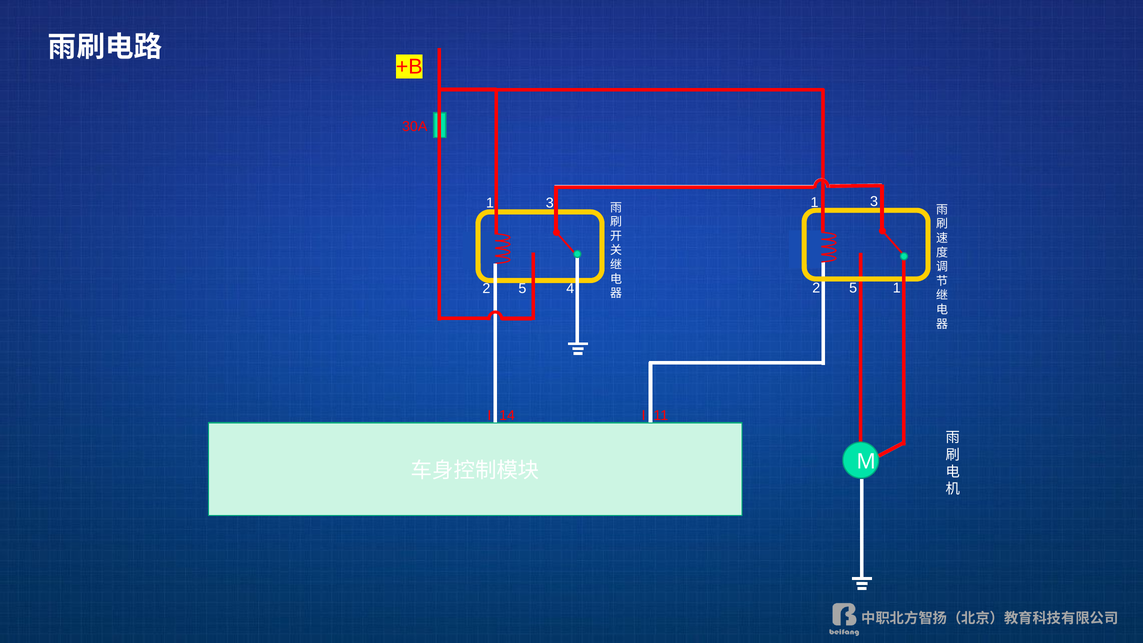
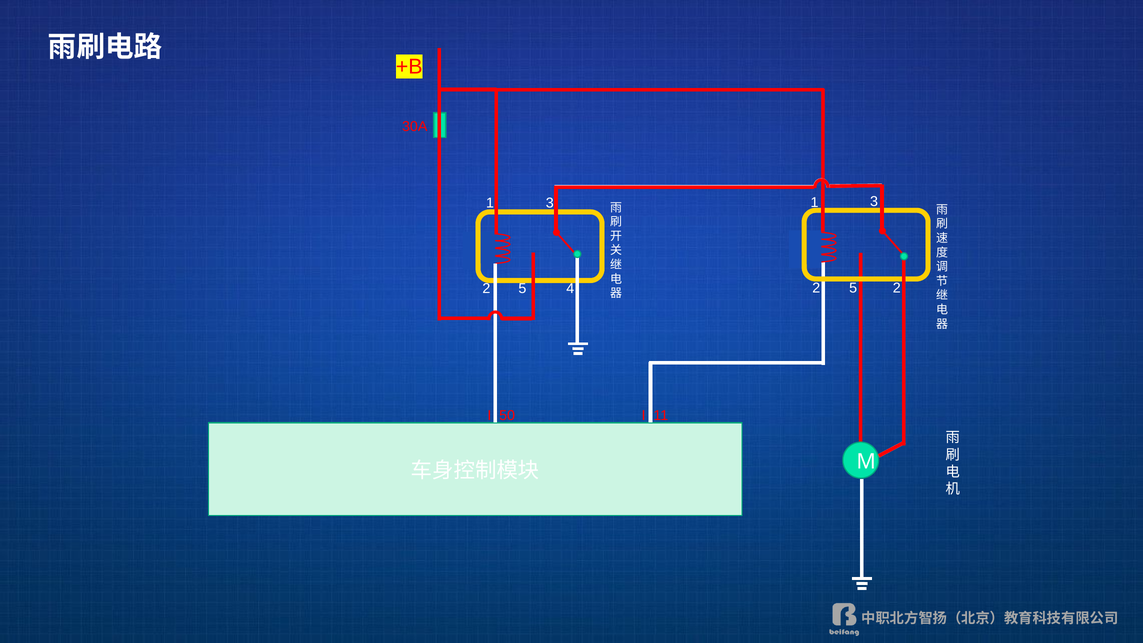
2 1: 1 -> 2 (897, 288)
14: 14 -> 50 (507, 415)
